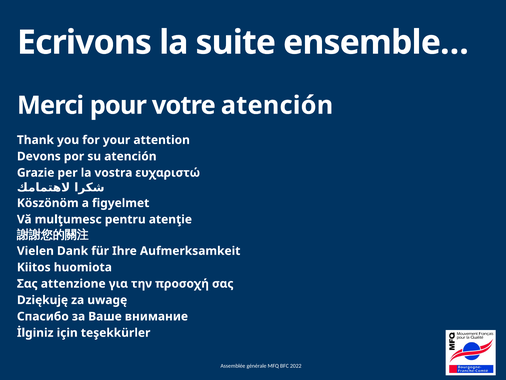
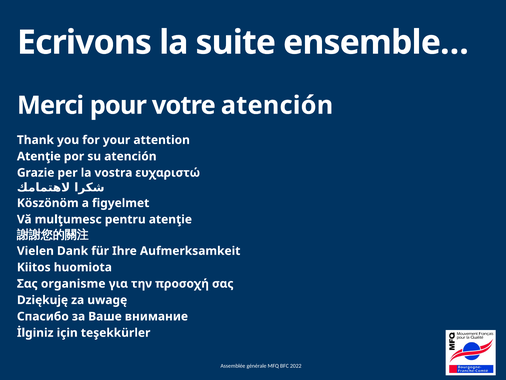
Devons: Devons -> Atenţie (39, 156)
attenzione: attenzione -> organisme (73, 283)
